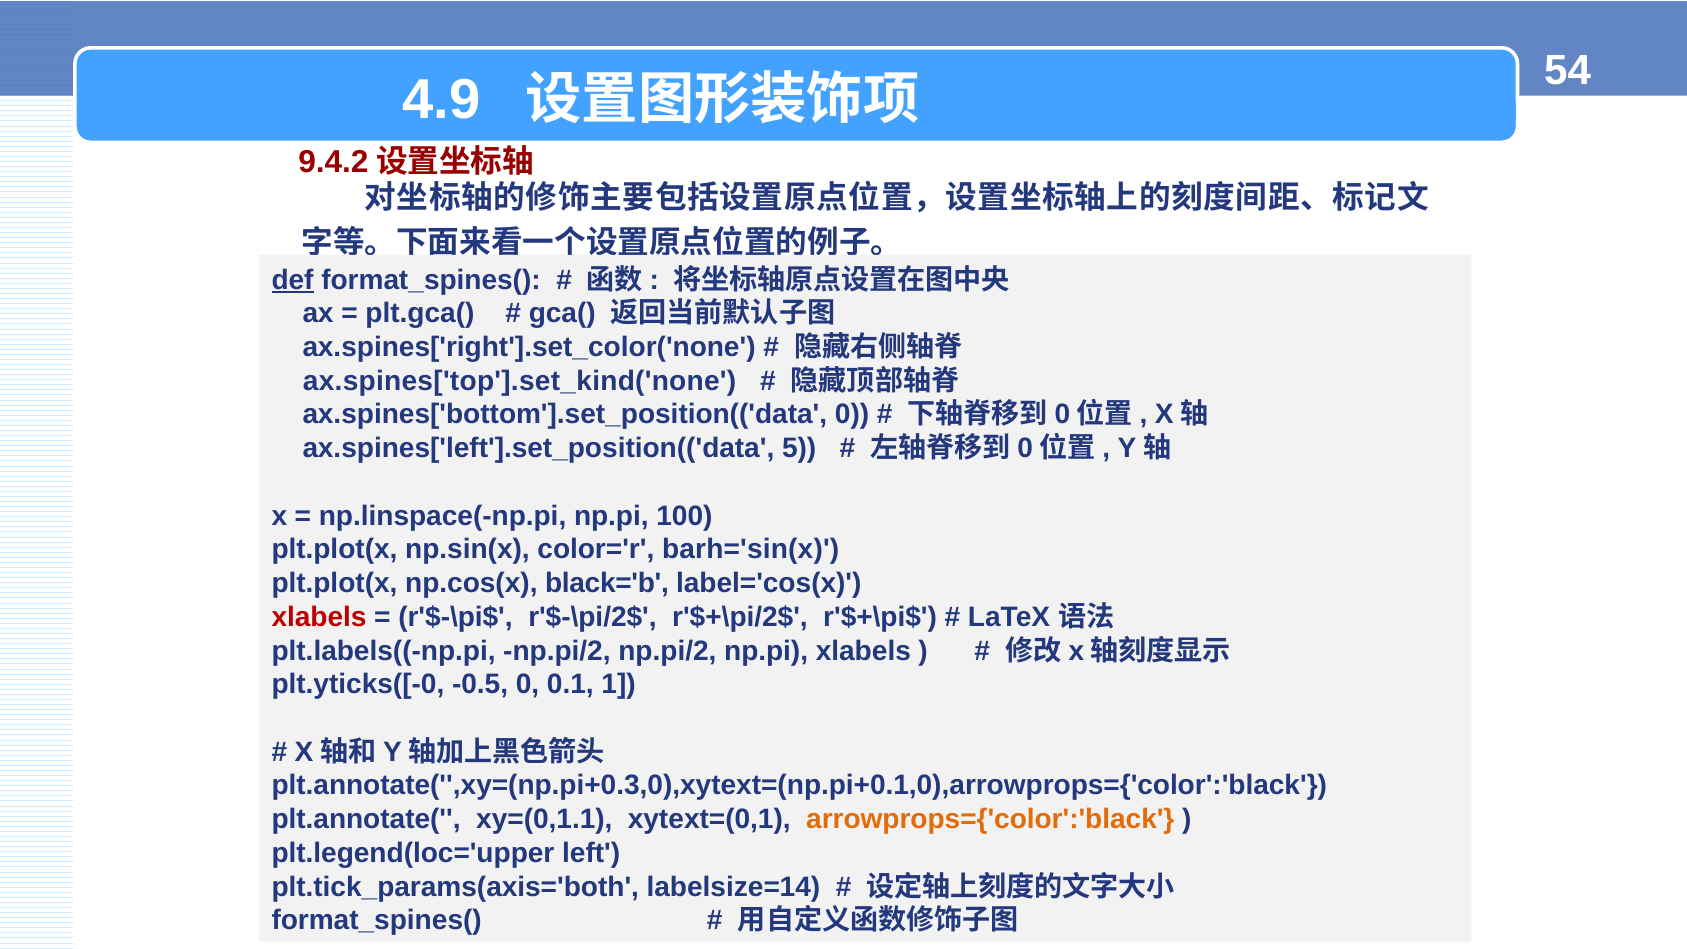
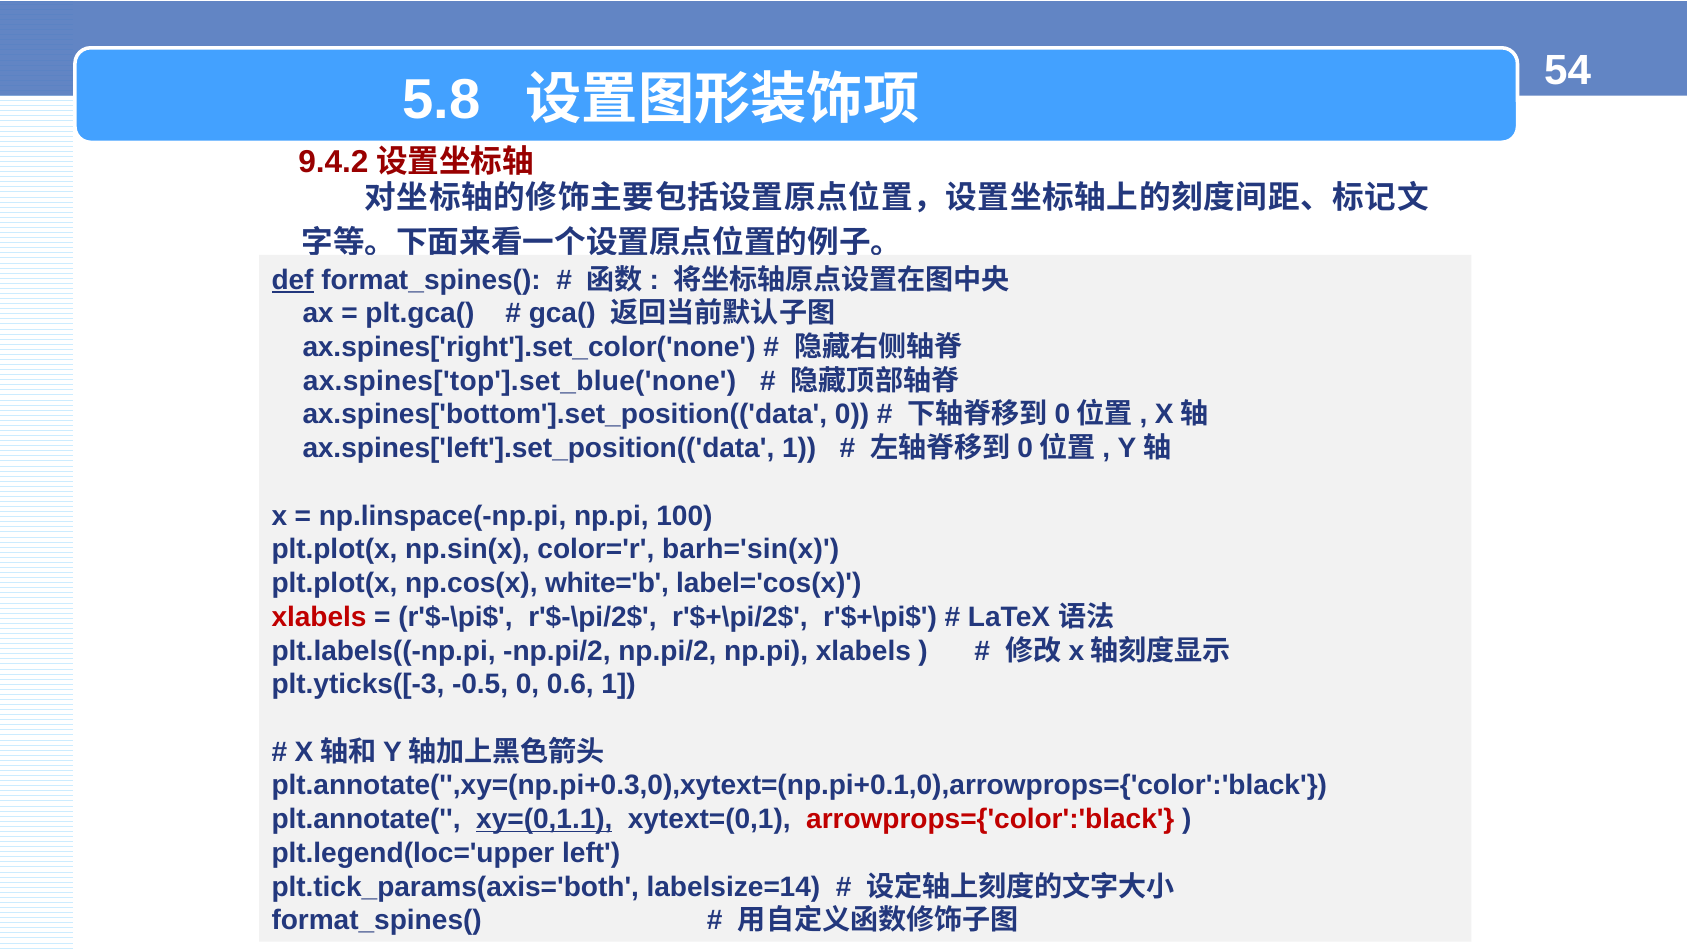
4.9: 4.9 -> 5.8 (442, 100)
ax.spines['top'].set_kind('none: ax.spines['top'].set_kind('none -> ax.spines['top'].set_blue('none (520, 381)
ax.spines['left'].set_position(('data 5: 5 -> 1 (799, 448)
black='b: black='b -> white='b (607, 583)
plt.yticks([-0: plt.yticks([-0 -> plt.yticks([-3 (358, 684)
0.1: 0.1 -> 0.6 (570, 684)
xy=(0,1.1 underline: none -> present (544, 819)
arrowprops={'color':'black colour: orange -> red (990, 819)
